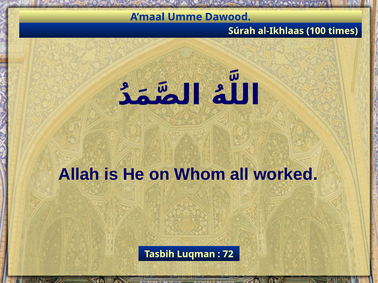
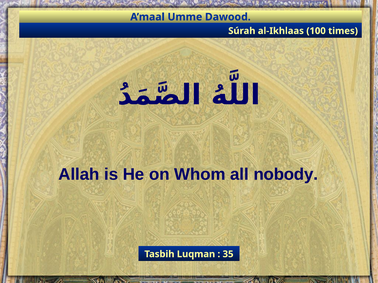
worked: worked -> nobody (286, 175)
72: 72 -> 35 (228, 255)
